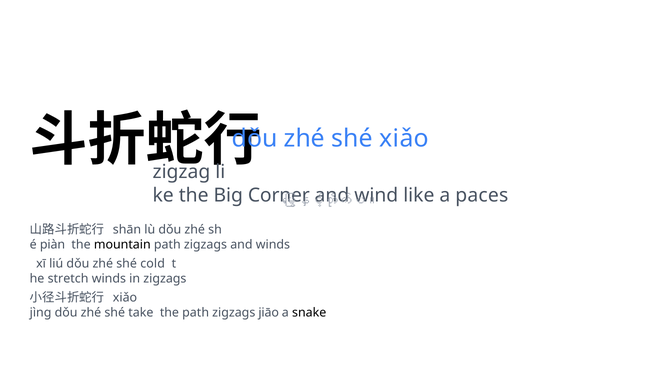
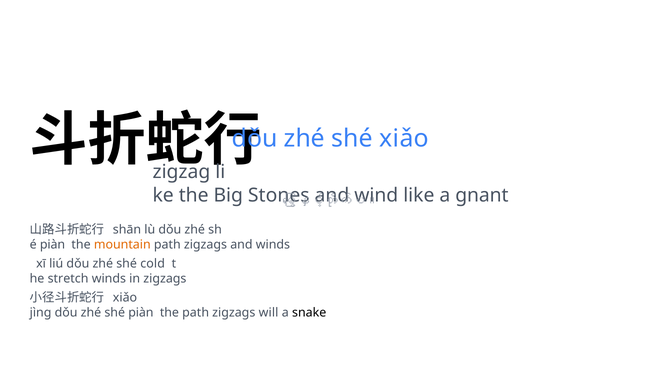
Corner: Corner -> Stones (279, 195)
paces: paces -> gnant (482, 195)
mountain colour: black -> orange (122, 244)
shé take: take -> piàn (141, 312)
jiāo: jiāo -> will (269, 312)
